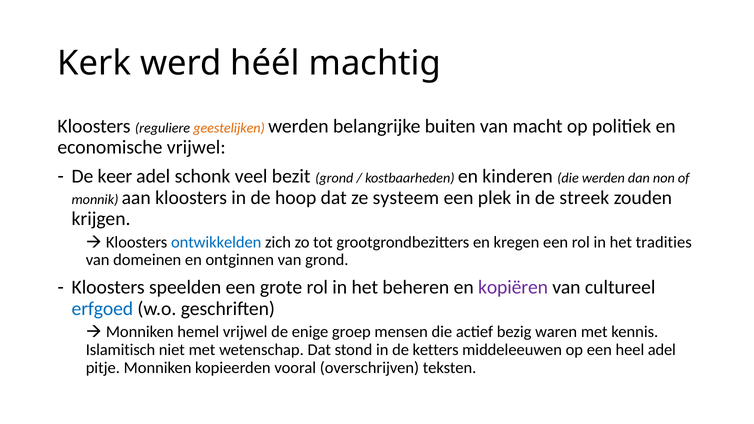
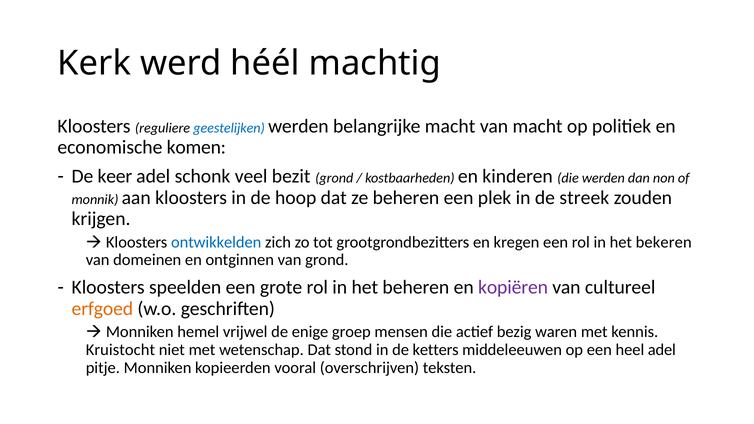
geestelijken colour: orange -> blue (229, 128)
belangrijke buiten: buiten -> macht (450, 126)
economische vrijwel: vrijwel -> komen (196, 147)
ze systeem: systeem -> beheren (406, 198)
tradities: tradities -> bekeren (664, 242)
erfgoed colour: blue -> orange (102, 309)
Islamitisch: Islamitisch -> Kruistocht (120, 350)
